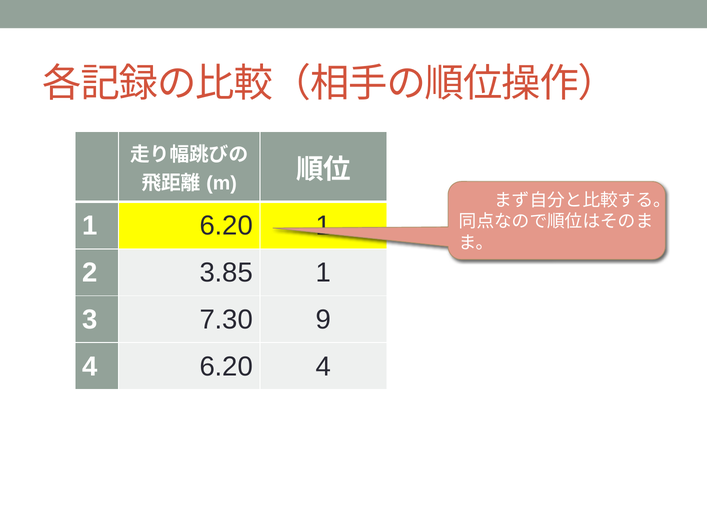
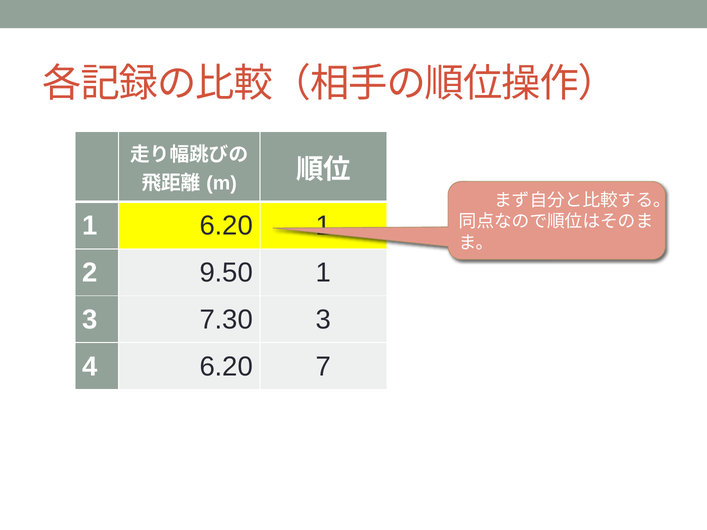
3.85: 3.85 -> 9.50 (226, 273)
7.30 9: 9 -> 3 (324, 320)
6.20 4: 4 -> 7 (324, 367)
